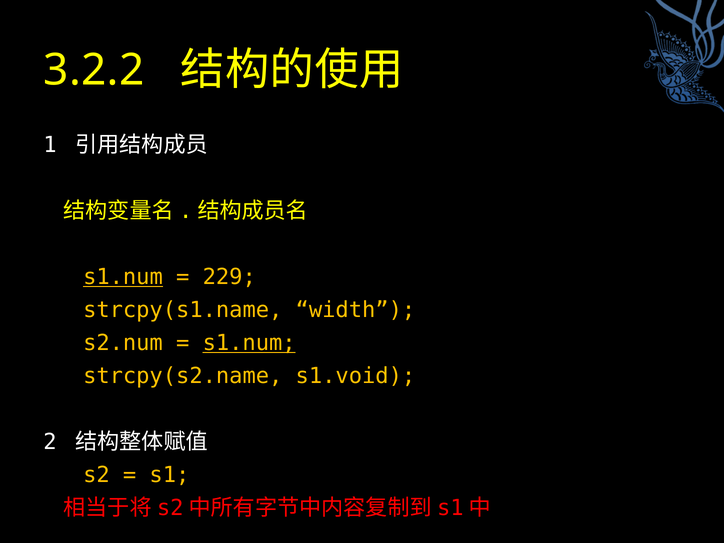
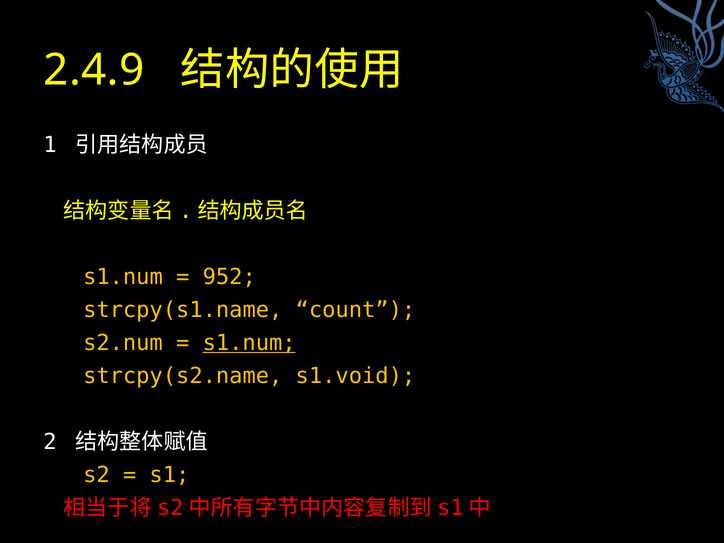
3.2.2: 3.2.2 -> 2.4.9 (94, 70)
s1.num underline: present -> none (123, 277)
229: 229 -> 952 (229, 277)
width: width -> count (355, 310)
